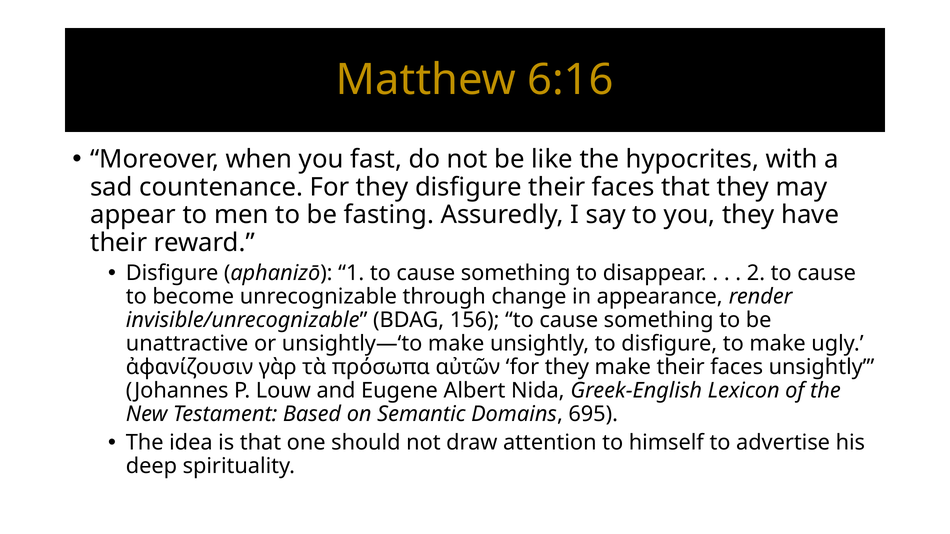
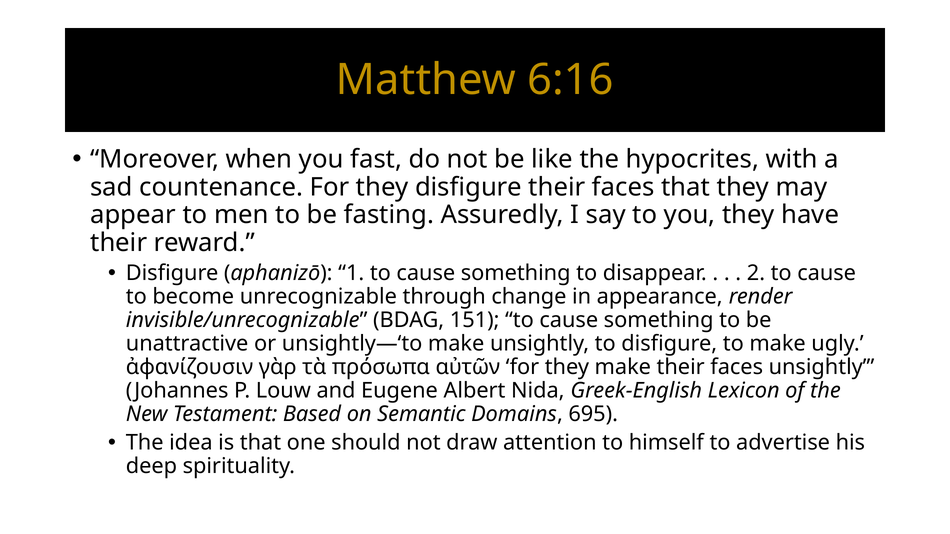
156: 156 -> 151 (475, 320)
